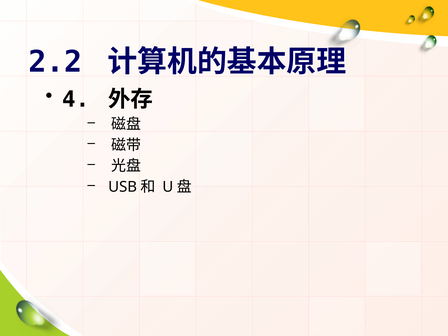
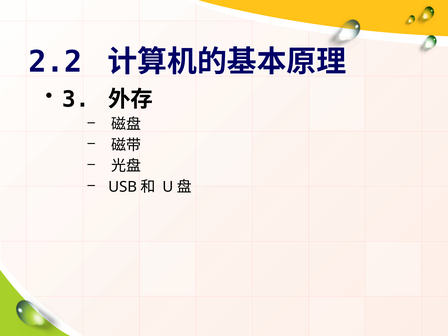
4: 4 -> 3 (76, 99)
